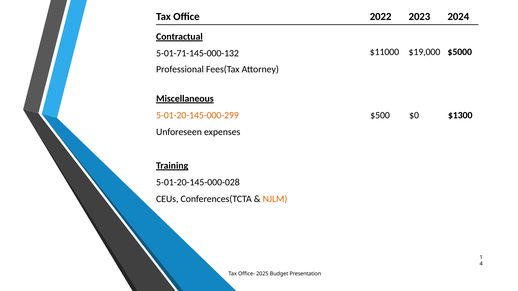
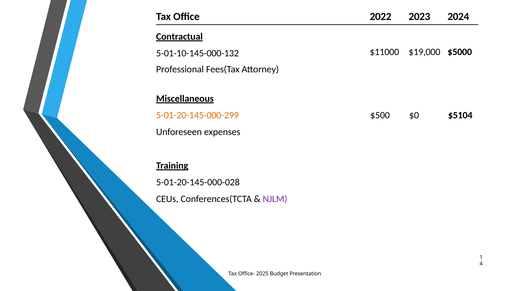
5-01-71-145-000-132: 5-01-71-145-000-132 -> 5-01-10-145-000-132 (197, 53)
$1300: $1300 -> $5104 (460, 116)
NJLM colour: orange -> purple (275, 199)
